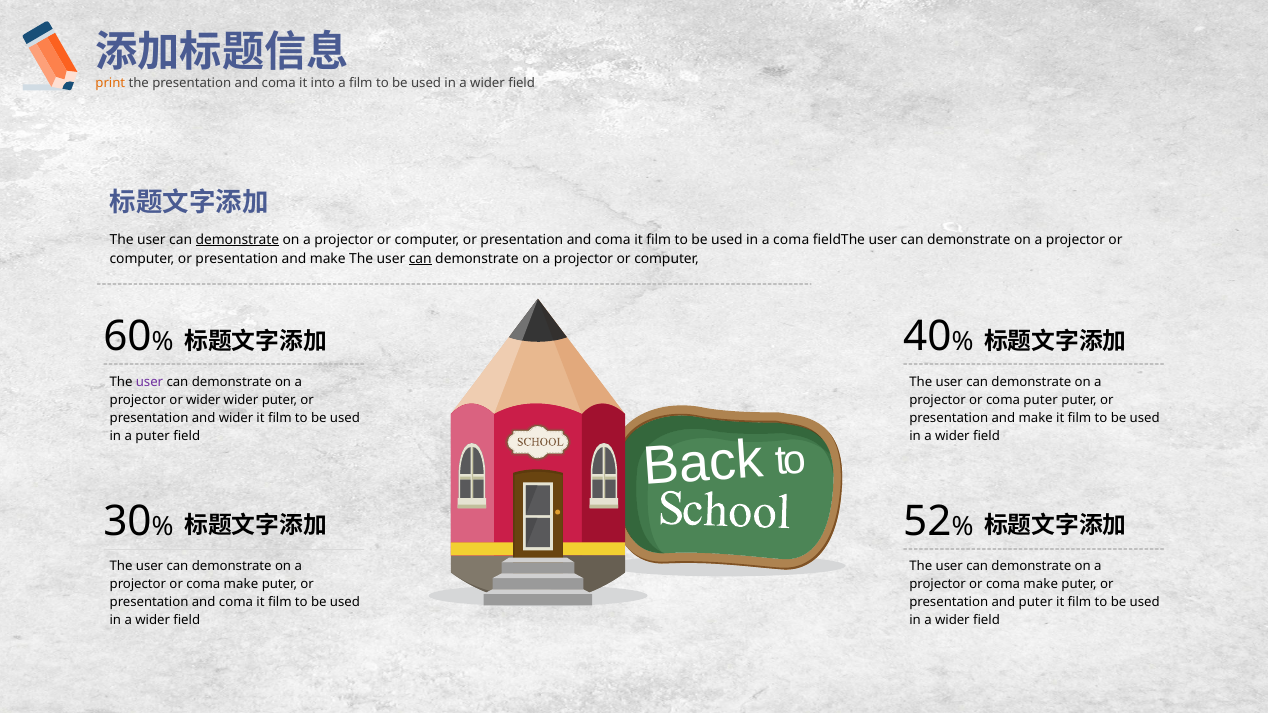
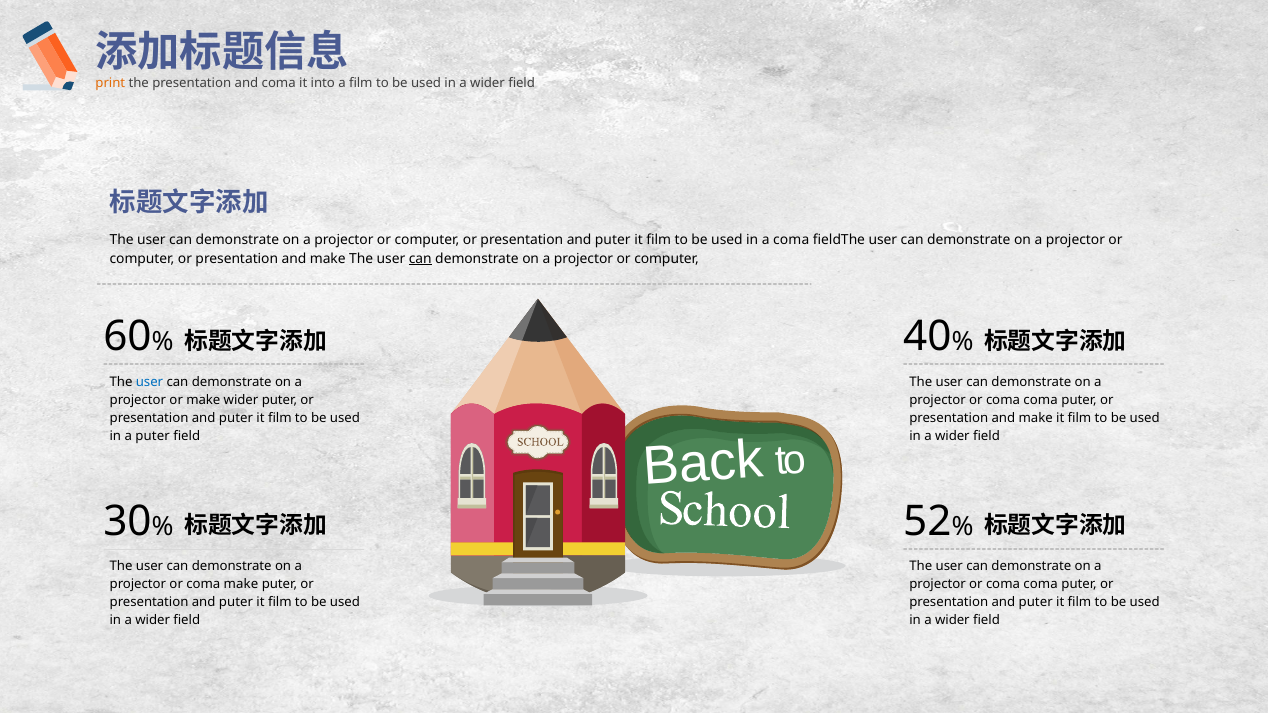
demonstrate underline: present -> none (237, 240)
coma: coma -> puter (613, 240)
user colour: purple -> blue (150, 382)
or wider: wider -> make (203, 400)
puter: puter -> coma (1041, 400)
wider: wider -> puter (236, 418)
make: make -> coma (1041, 584)
coma: coma -> puter (236, 602)
